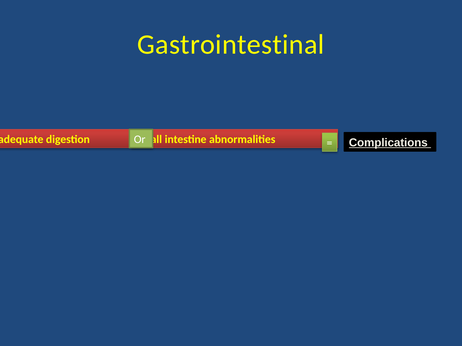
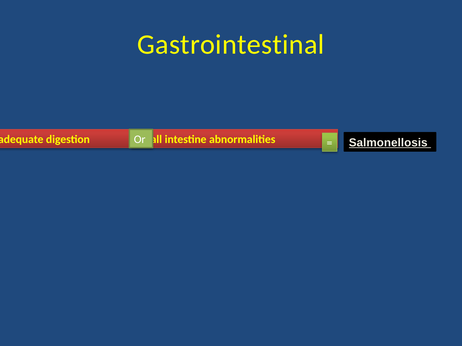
Complications: Complications -> Salmonellosis (388, 143)
